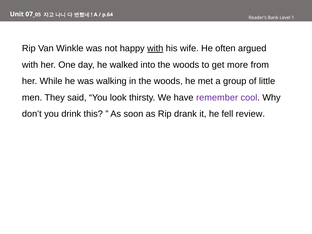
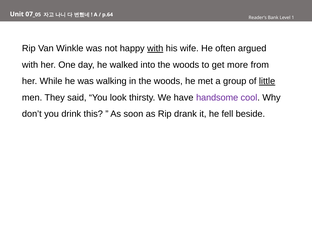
little underline: none -> present (267, 81)
remember: remember -> handsome (217, 98)
review: review -> beside (250, 114)
